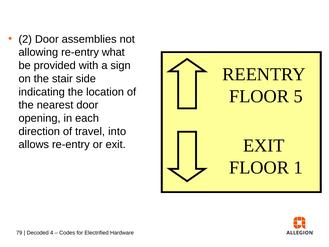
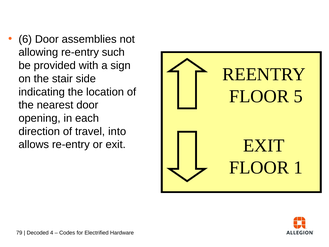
2: 2 -> 6 (25, 39)
what: what -> such (113, 52)
